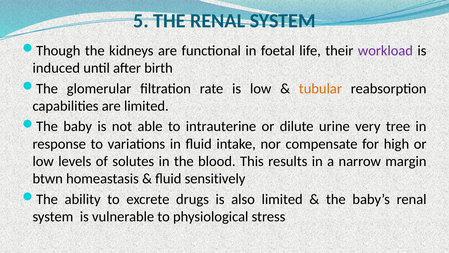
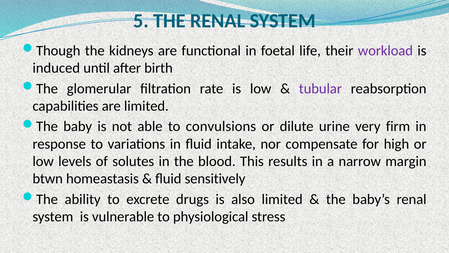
tubular colour: orange -> purple (320, 88)
intrauterine: intrauterine -> convulsions (221, 126)
tree: tree -> firm (398, 126)
